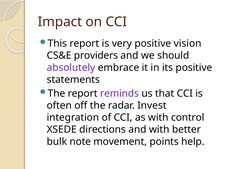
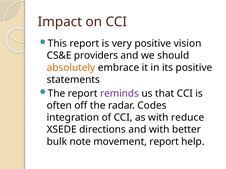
absolutely colour: purple -> orange (71, 68)
Invest: Invest -> Codes (152, 106)
control: control -> reduce (188, 118)
movement points: points -> report (164, 142)
